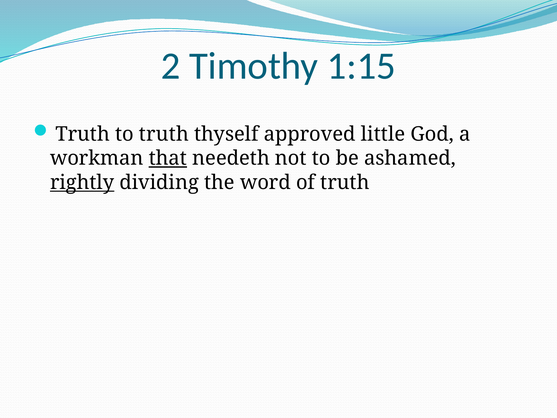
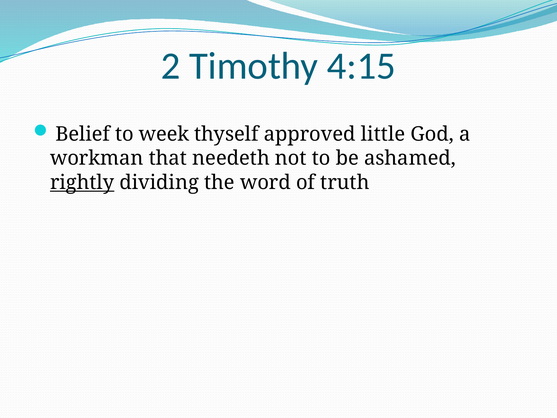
1:15: 1:15 -> 4:15 (361, 66)
Truth: Truth -> Belief (83, 134)
to truth: truth -> week (164, 134)
that underline: present -> none (168, 158)
